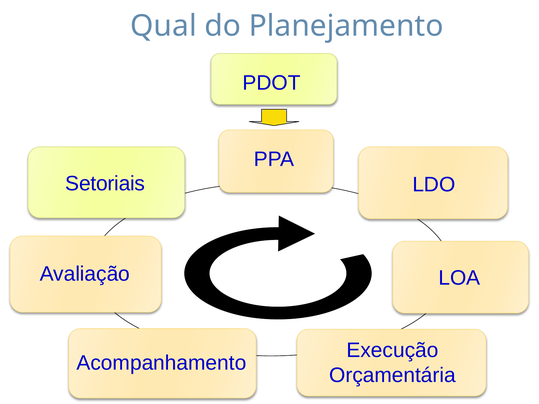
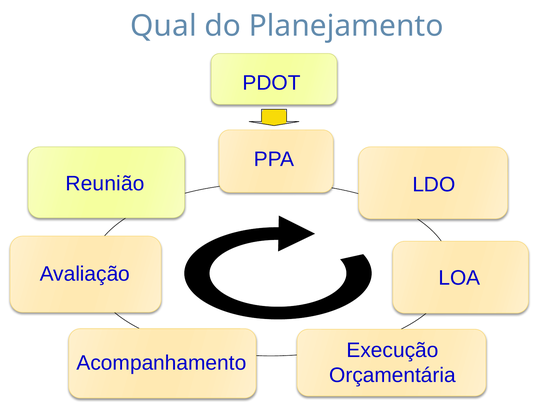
Setoriais: Setoriais -> Reunião (105, 184)
